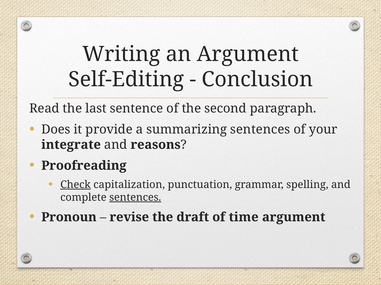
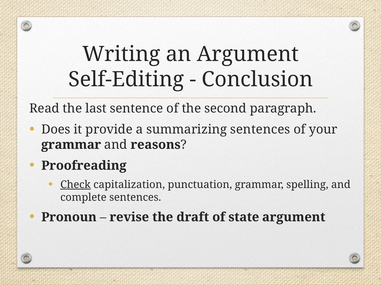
integrate: integrate -> grammar (71, 145)
sentences underline: present -> none (135, 198)
time: time -> state (244, 218)
